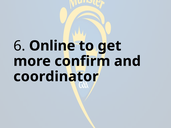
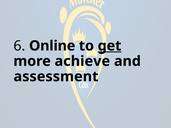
get underline: none -> present (110, 46)
confirm: confirm -> achieve (82, 61)
coordinator: coordinator -> assessment (56, 77)
